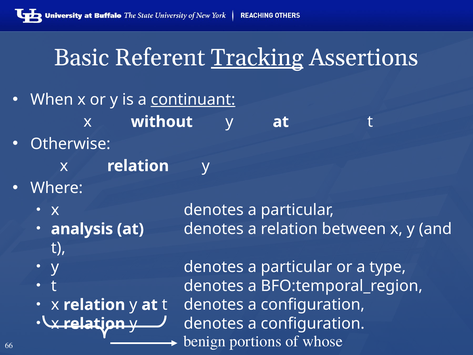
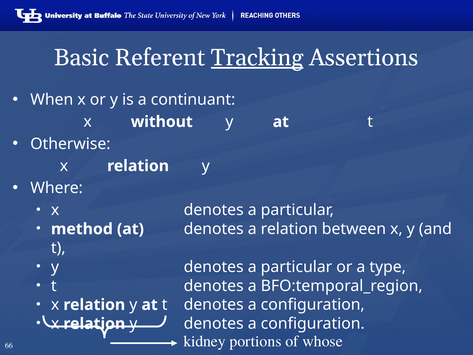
continuant underline: present -> none (193, 100)
analysis: analysis -> method (82, 229)
benign: benign -> kidney (205, 341)
